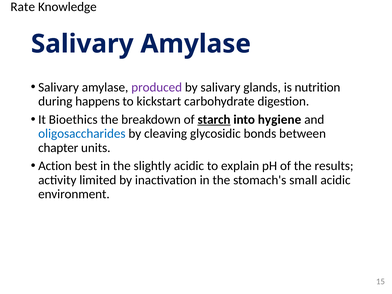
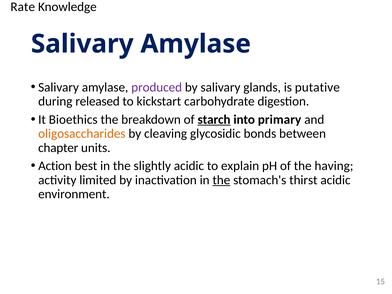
nutrition: nutrition -> putative (317, 87)
happens: happens -> released (98, 101)
hygiene: hygiene -> primary (280, 120)
oligosaccharides colour: blue -> orange (82, 134)
results: results -> having (334, 166)
the underline: none -> present (221, 180)
small: small -> thirst (303, 180)
